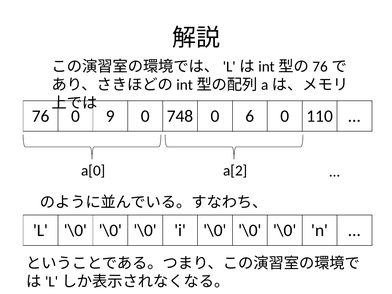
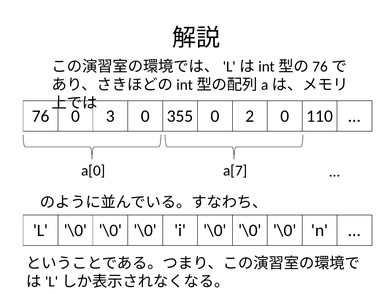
9: 9 -> 3 (110, 116)
748: 748 -> 355 (180, 116)
6: 6 -> 2 (250, 116)
a[2: a[2 -> a[7 (235, 171)
